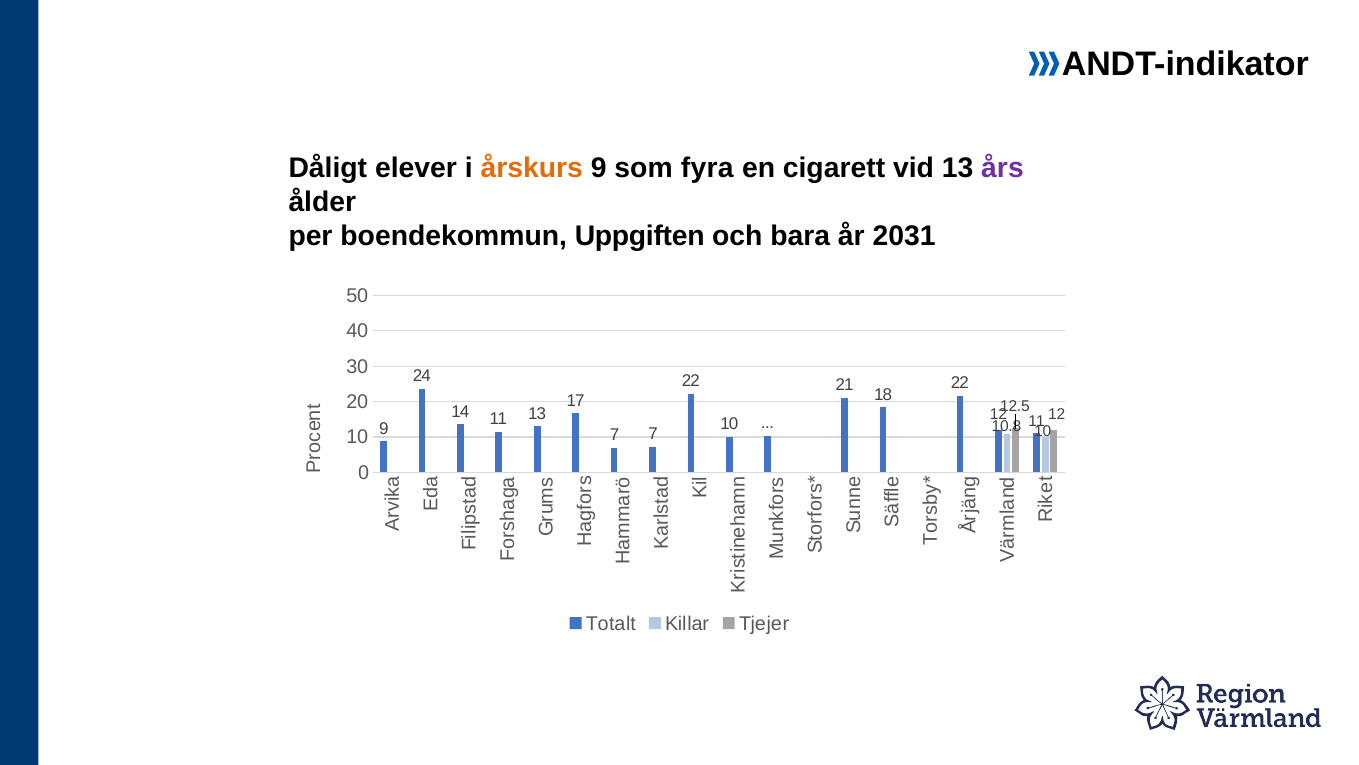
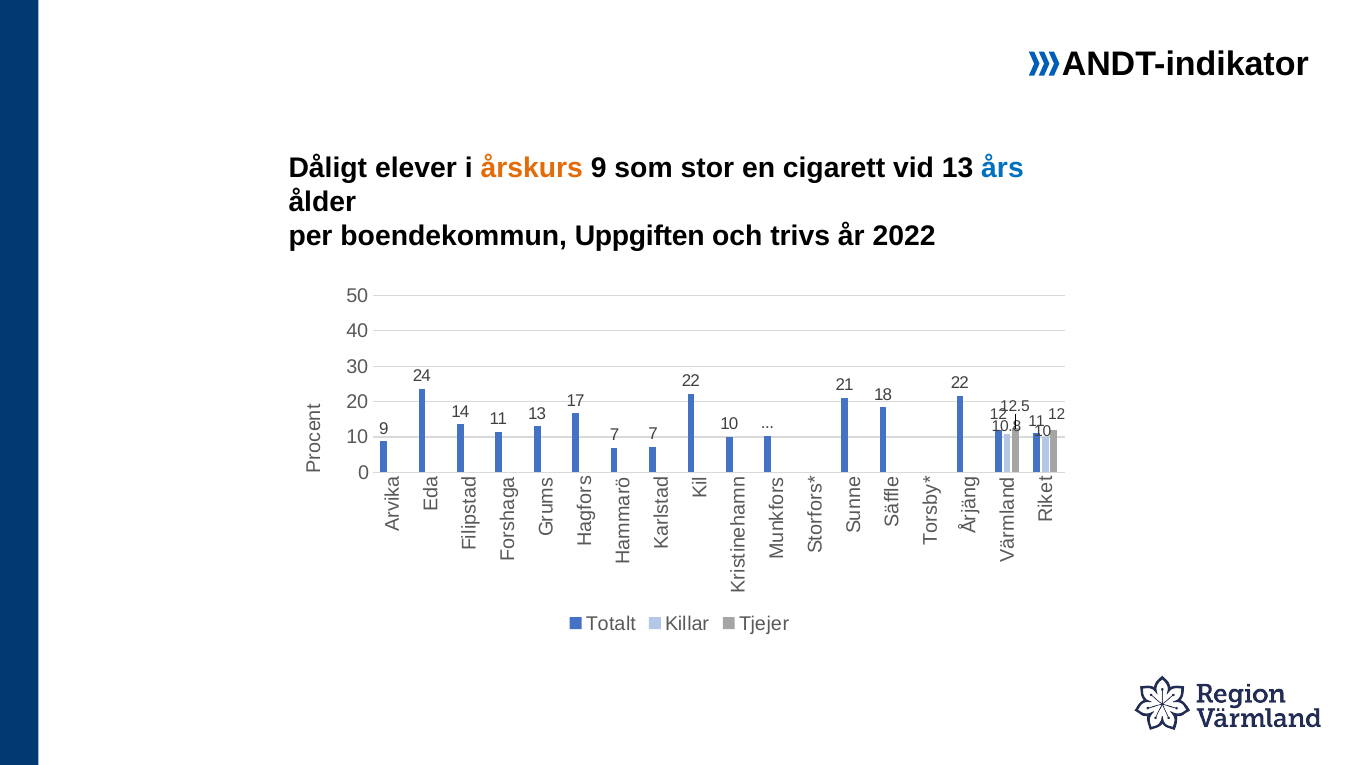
fyra: fyra -> stor (707, 168)
års colour: purple -> blue (1003, 168)
bara: bara -> trivs (800, 236)
2031: 2031 -> 2022 (904, 236)
